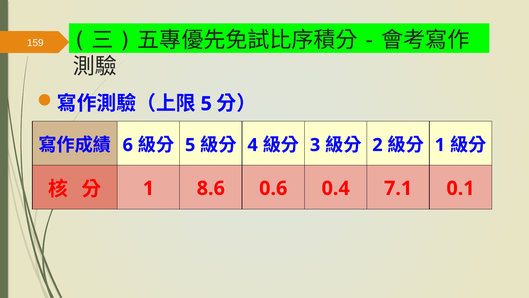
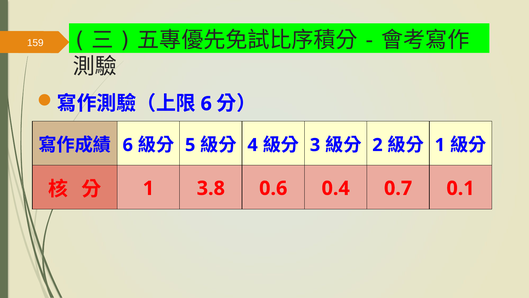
5: 5 -> 6 (206, 104)
8.6: 8.6 -> 3.8 (211, 188)
7.1: 7.1 -> 0.7 (398, 188)
